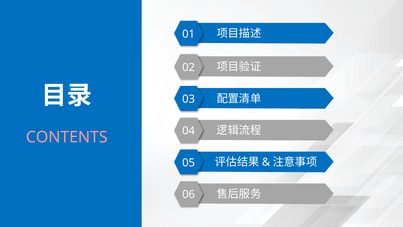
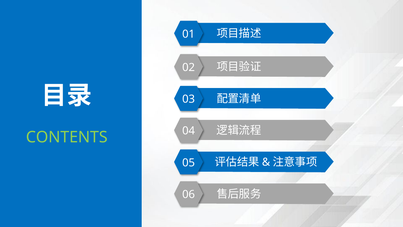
CONTENTS colour: pink -> light green (67, 137)
